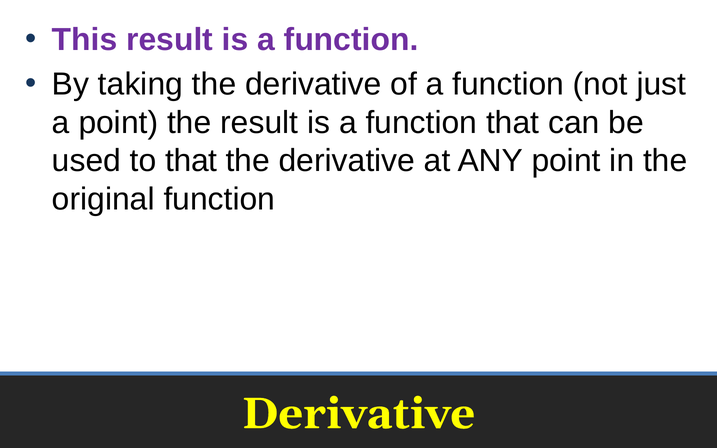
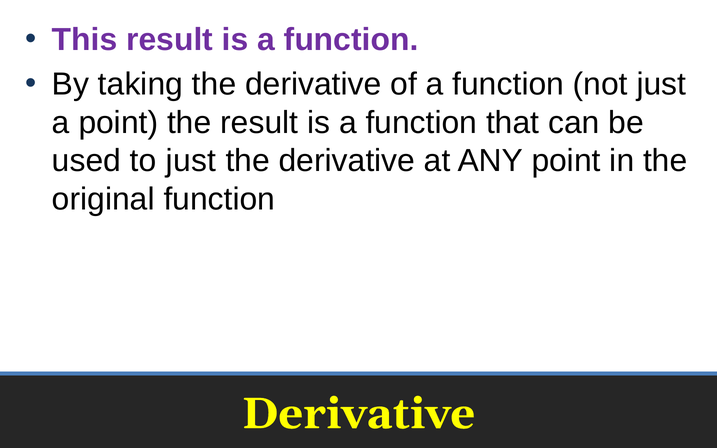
to that: that -> just (191, 161)
